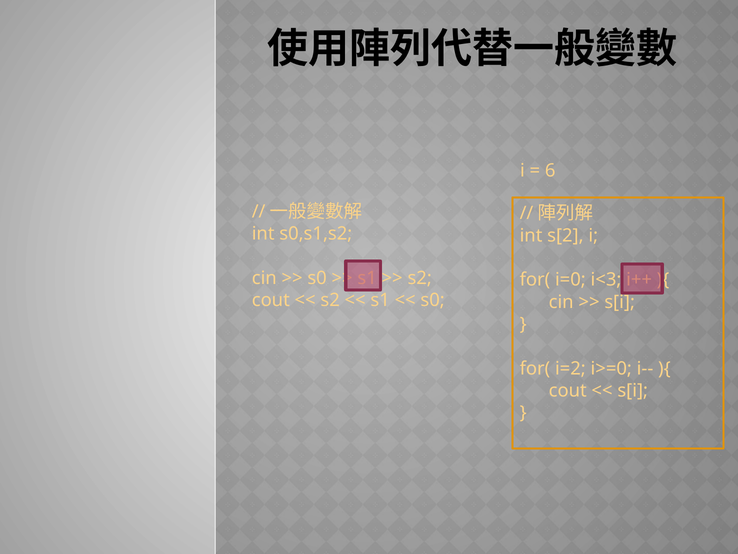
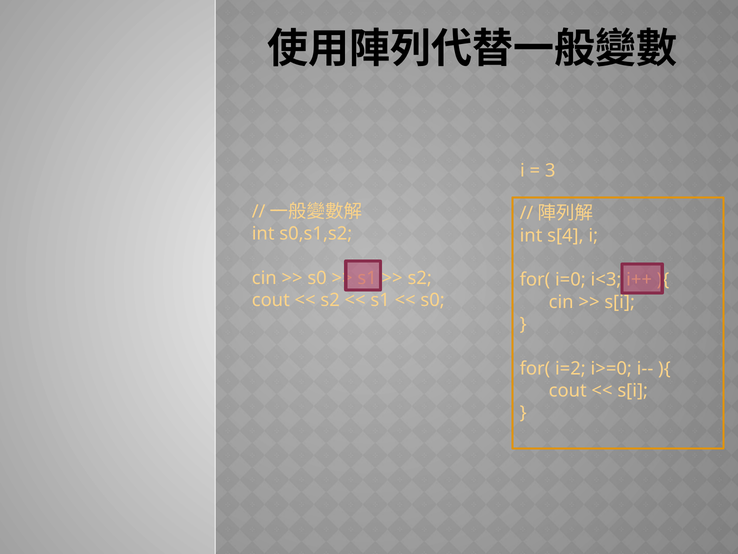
6: 6 -> 3 (550, 171)
s[2: s[2 -> s[4 (565, 235)
